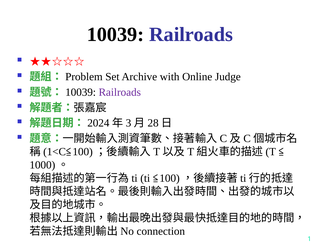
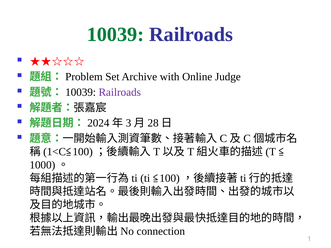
10039 colour: black -> green (115, 35)
